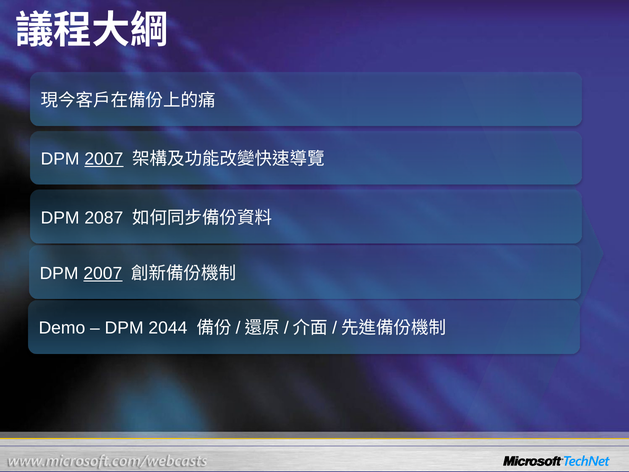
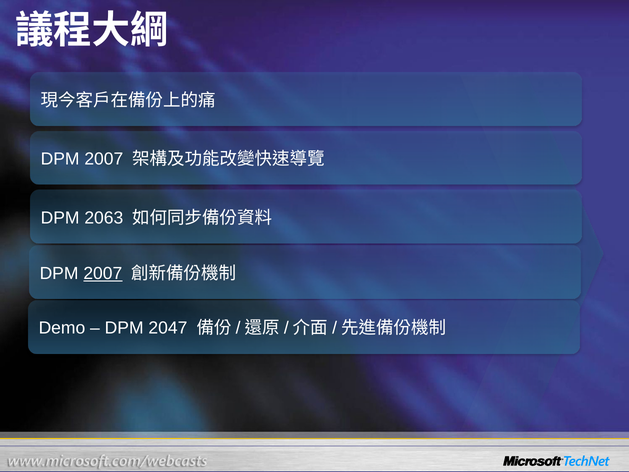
2007 underline: present -> none (104, 159)
2087: 2087 -> 2063 (104, 218)
2044: 2044 -> 2047 (168, 328)
